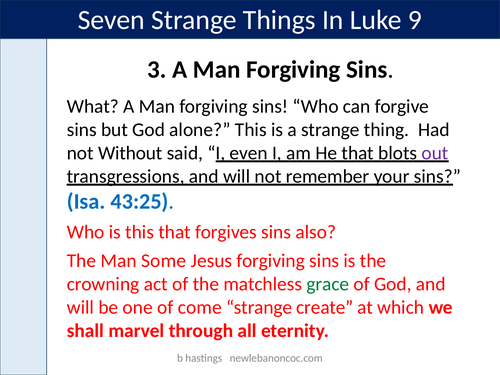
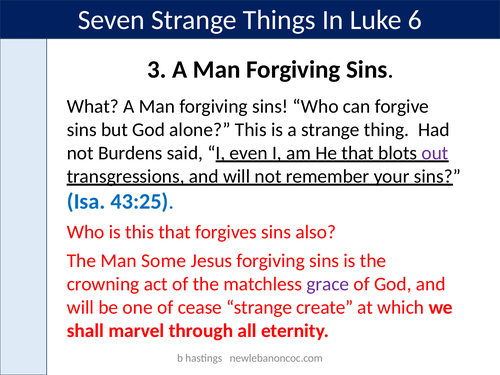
9: 9 -> 6 (415, 20)
Without: Without -> Burdens (130, 153)
grace colour: green -> purple (328, 284)
come: come -> cease (200, 308)
